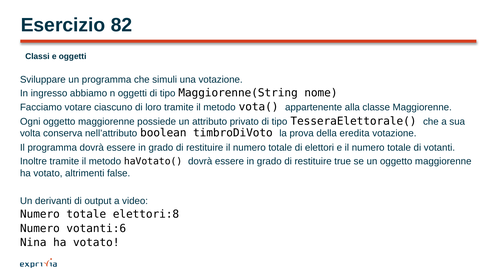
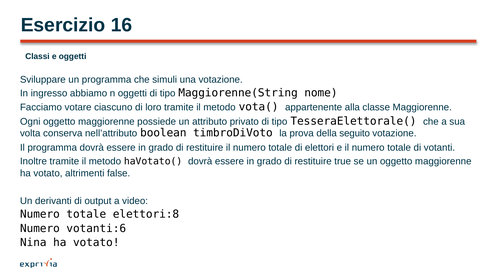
82: 82 -> 16 (121, 25)
eredita: eredita -> seguito (355, 133)
